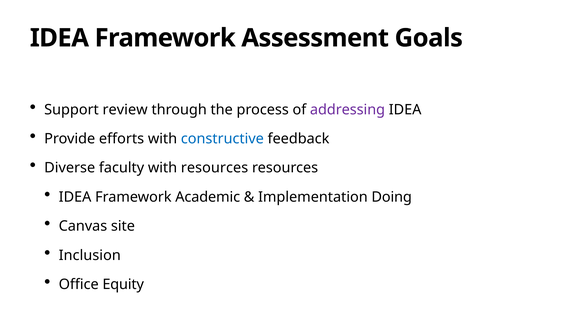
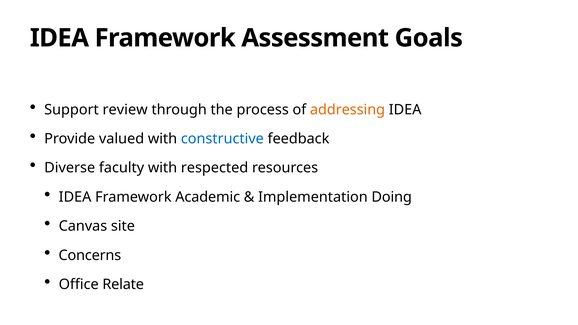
addressing colour: purple -> orange (348, 110)
efforts: efforts -> valued (122, 139)
with resources: resources -> respected (215, 168)
Inclusion: Inclusion -> Concerns (90, 255)
Equity: Equity -> Relate (123, 285)
